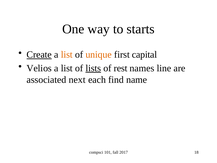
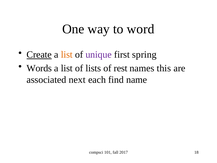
starts: starts -> word (141, 29)
unique colour: orange -> purple (99, 55)
capital: capital -> spring (144, 55)
Velios: Velios -> Words (39, 68)
lists underline: present -> none (93, 68)
line: line -> this (164, 68)
